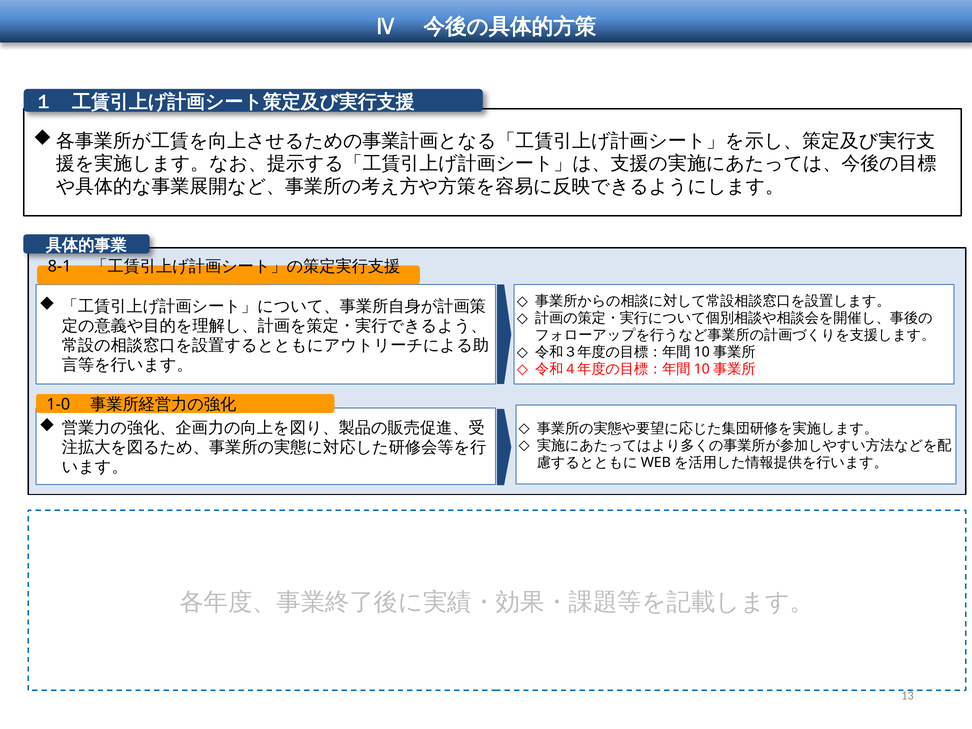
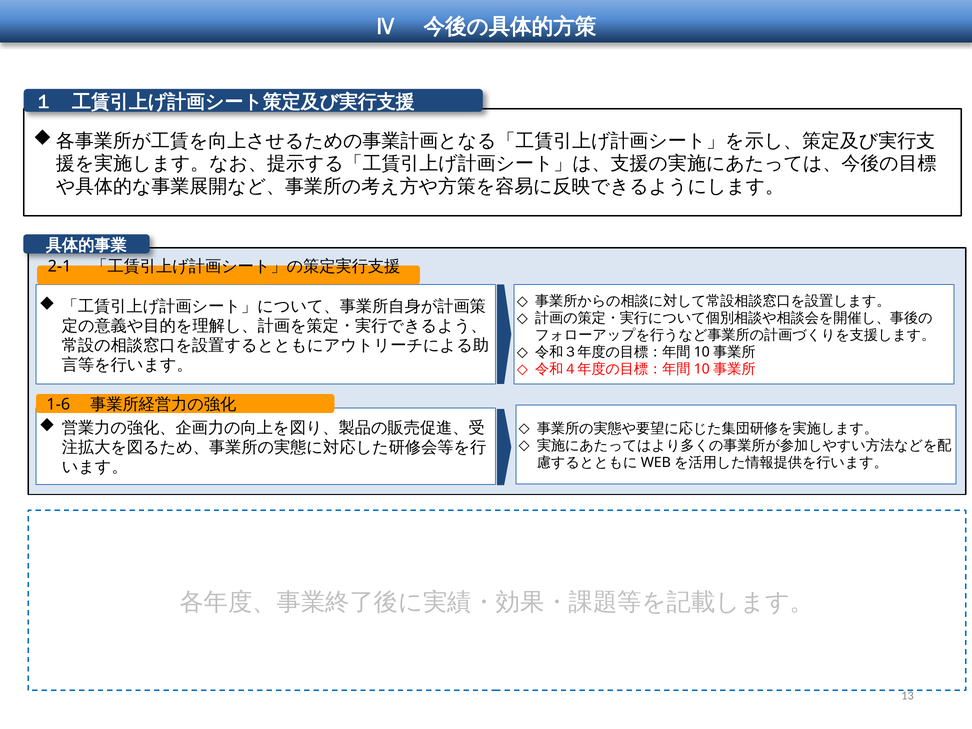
8-1: 8-1 -> 2-1 (60, 266)
1-0: 1-0 -> 1-6 (58, 405)
